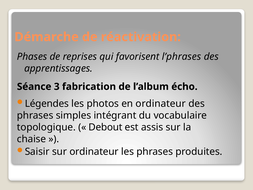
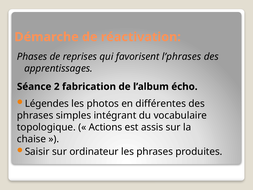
3: 3 -> 2 (57, 87)
en ordinateur: ordinateur -> différentes (161, 103)
Debout: Debout -> Actions (105, 127)
